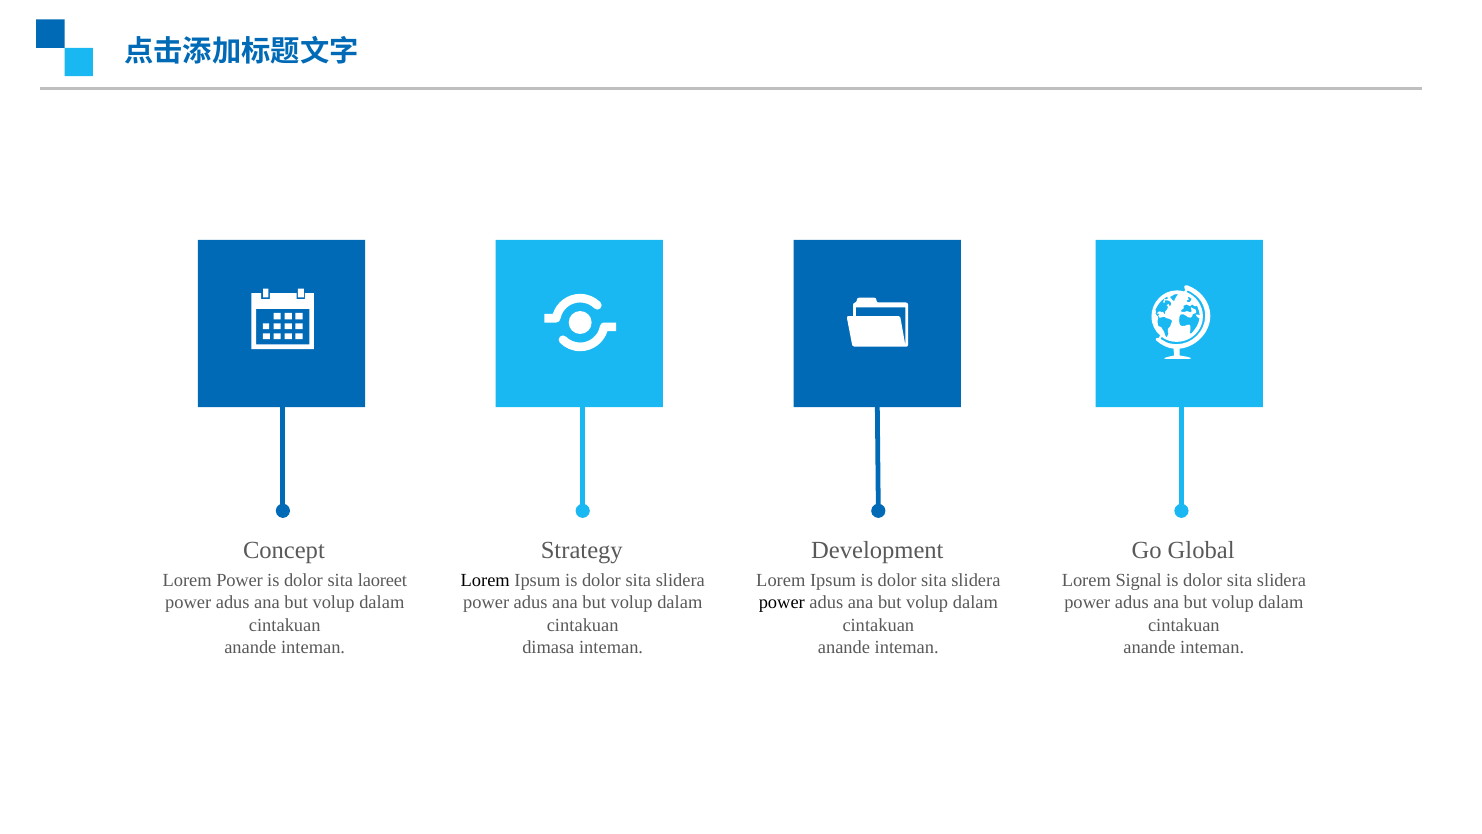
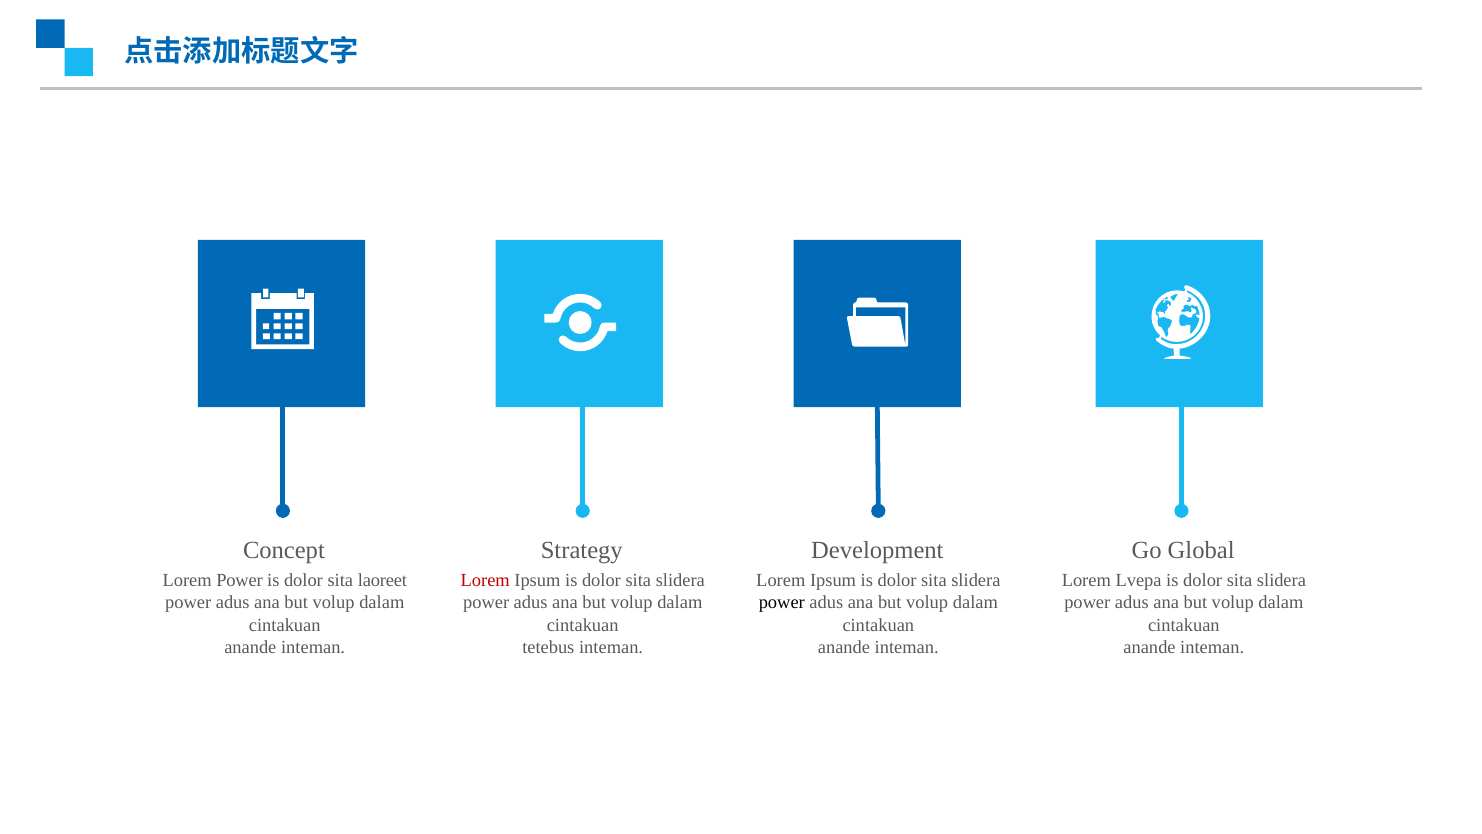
Lorem colour: black -> red (485, 580)
Signal: Signal -> Lvepa (1139, 580)
dimasa: dimasa -> tetebus (548, 647)
